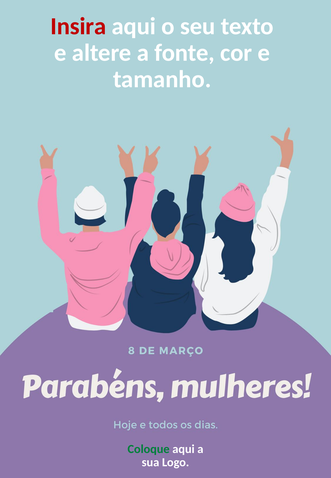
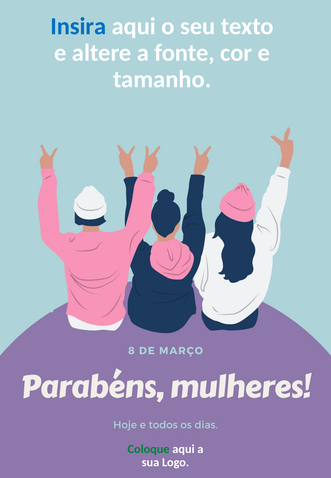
Insira colour: red -> blue (78, 26)
